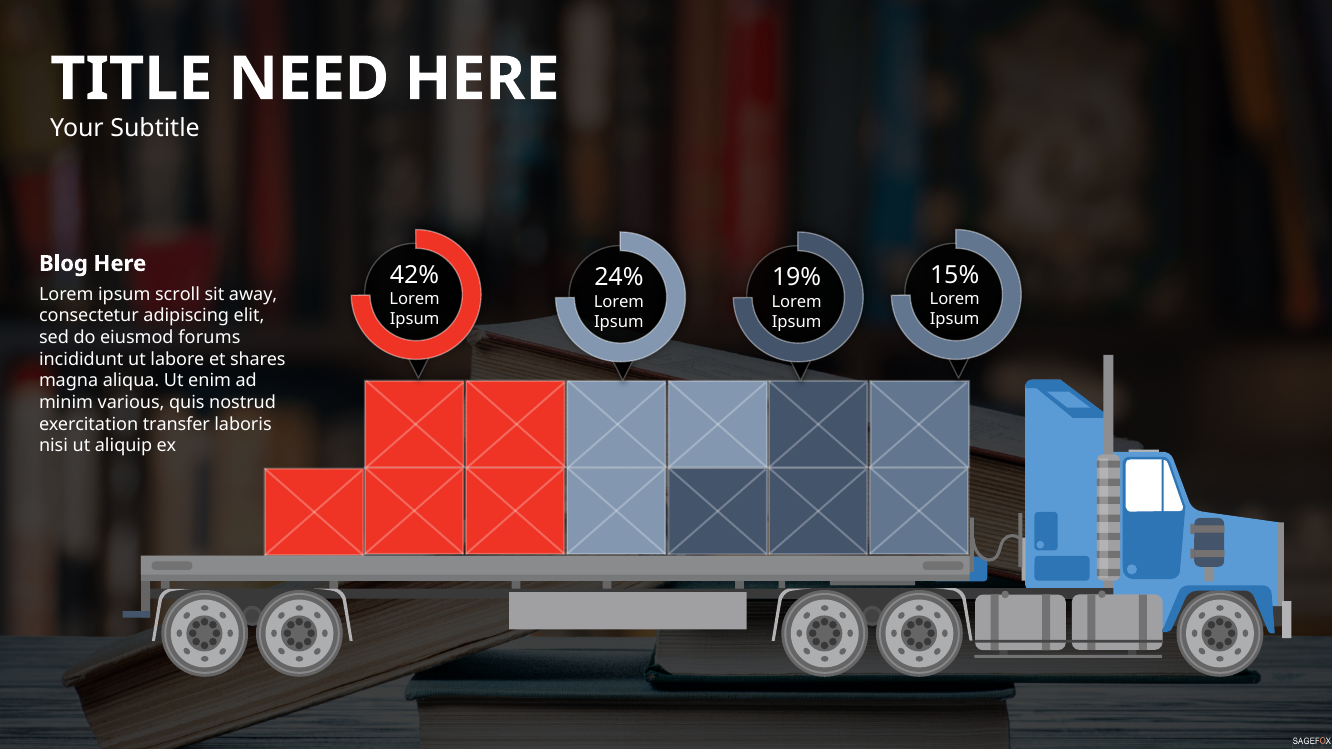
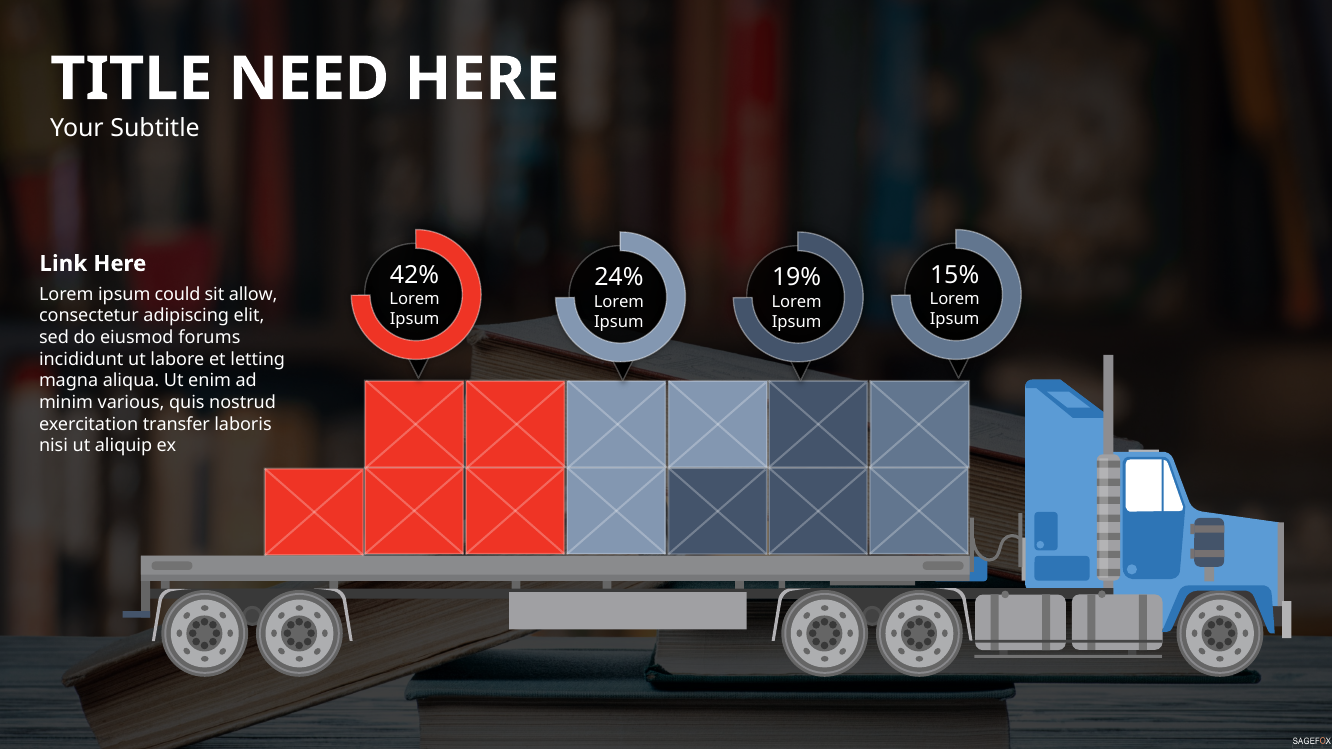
Blog: Blog -> Link (63, 264)
scroll: scroll -> could (178, 294)
away: away -> allow (253, 294)
shares: shares -> letting (258, 359)
